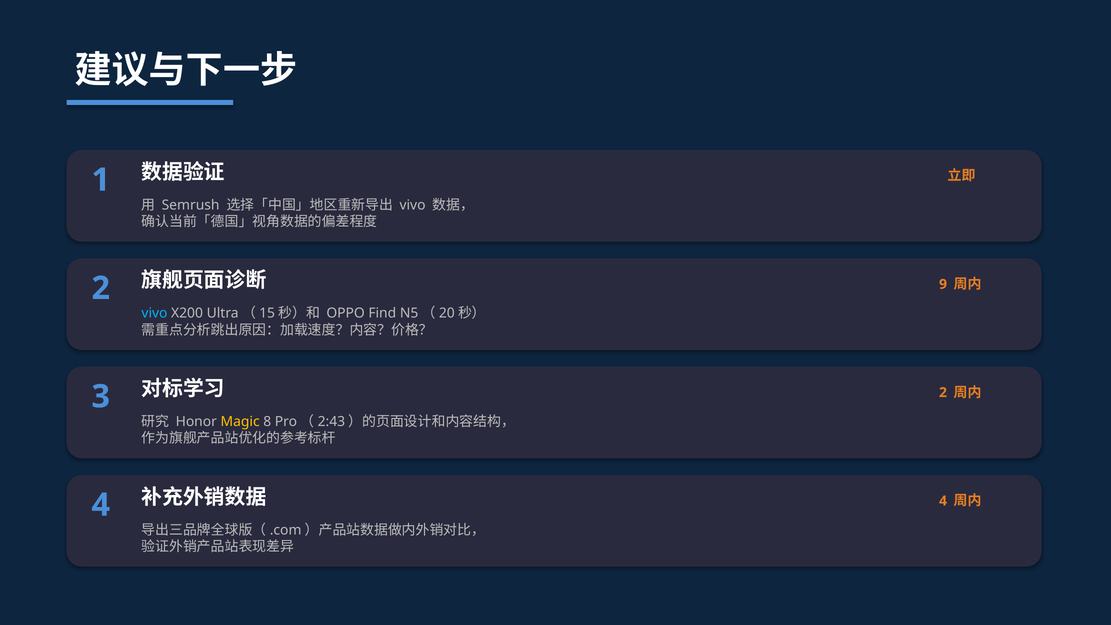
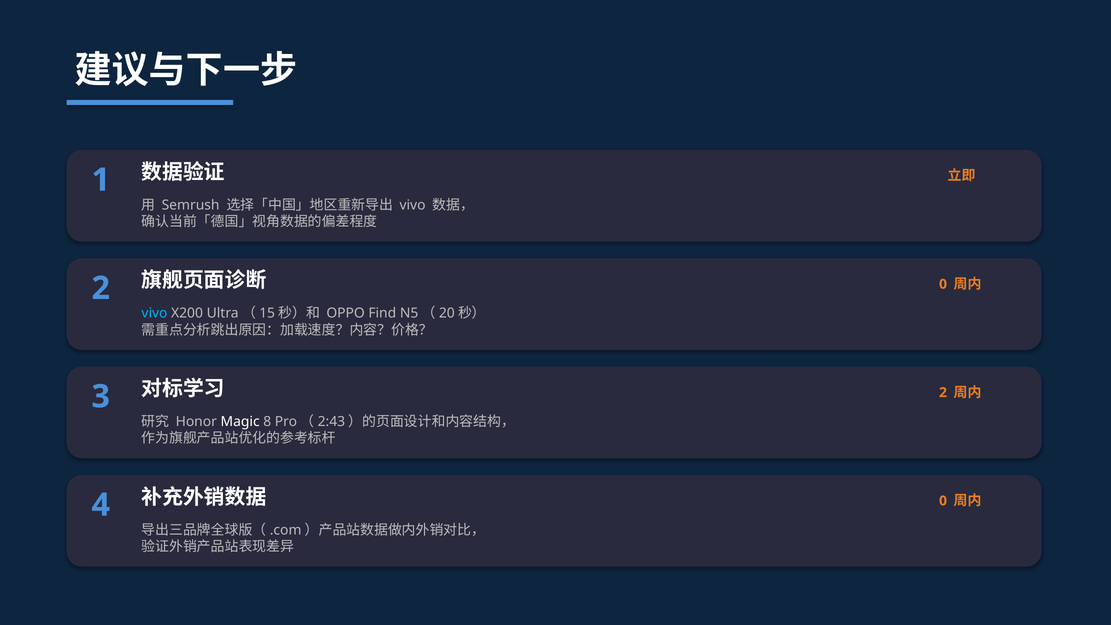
9: 9 -> 0 (943, 284)
Magic colour: yellow -> white (240, 422)
4: 4 -> 0 (943, 501)
